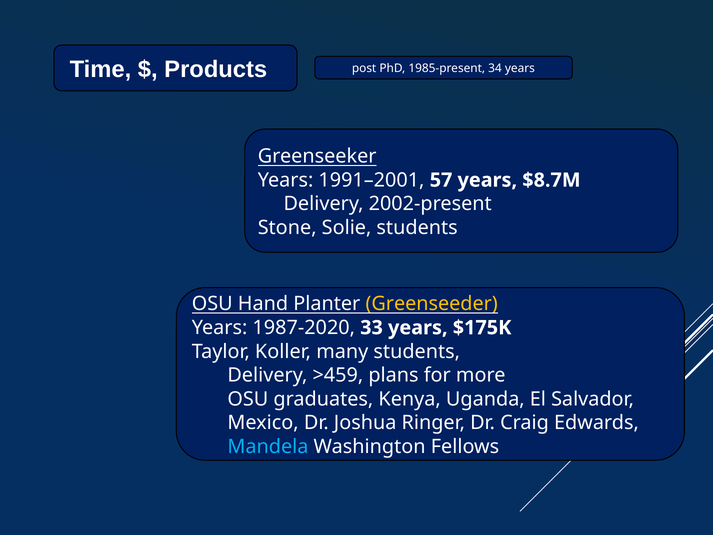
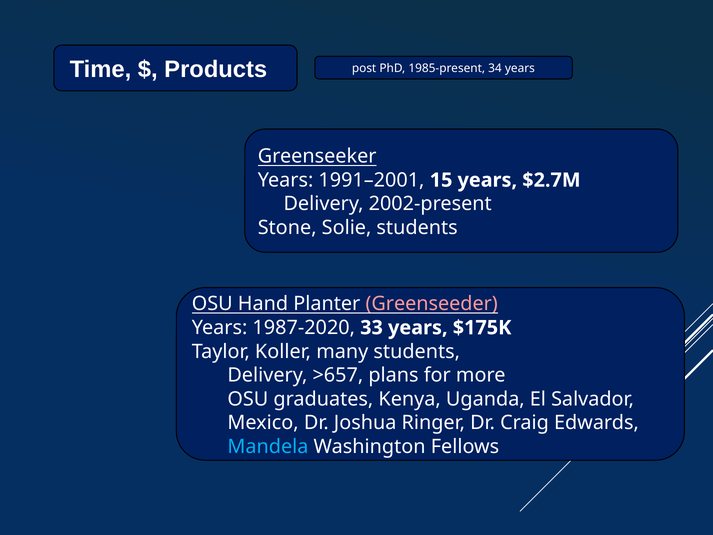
57: 57 -> 15 (441, 180)
$8.7M: $8.7M -> $2.7M (551, 180)
Greenseeder colour: yellow -> pink (432, 304)
>459: >459 -> >657 (338, 375)
